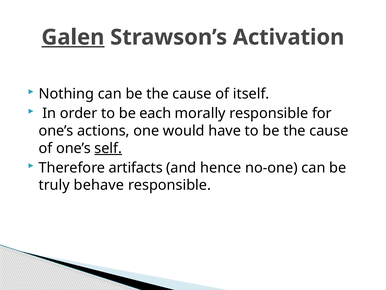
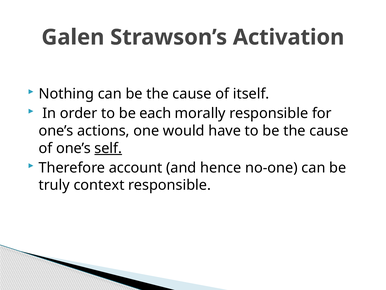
Galen underline: present -> none (73, 37)
artifacts: artifacts -> account (136, 167)
behave: behave -> context (99, 185)
